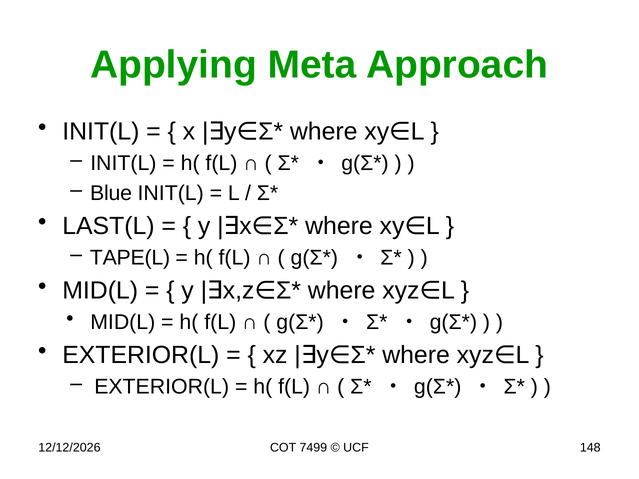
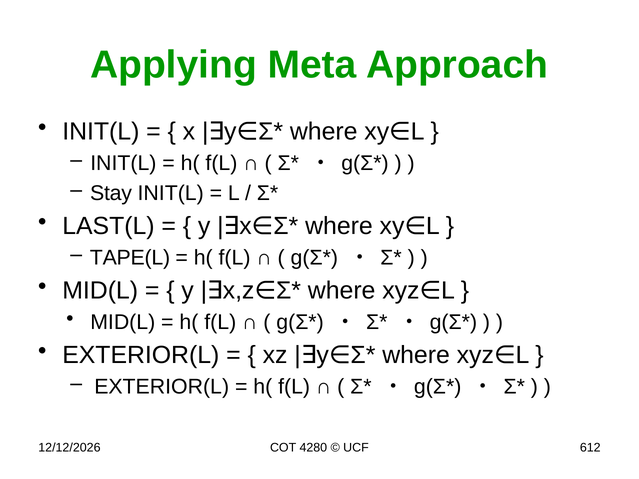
Blue: Blue -> Stay (111, 193)
7499: 7499 -> 4280 (313, 448)
148: 148 -> 612 (590, 448)
